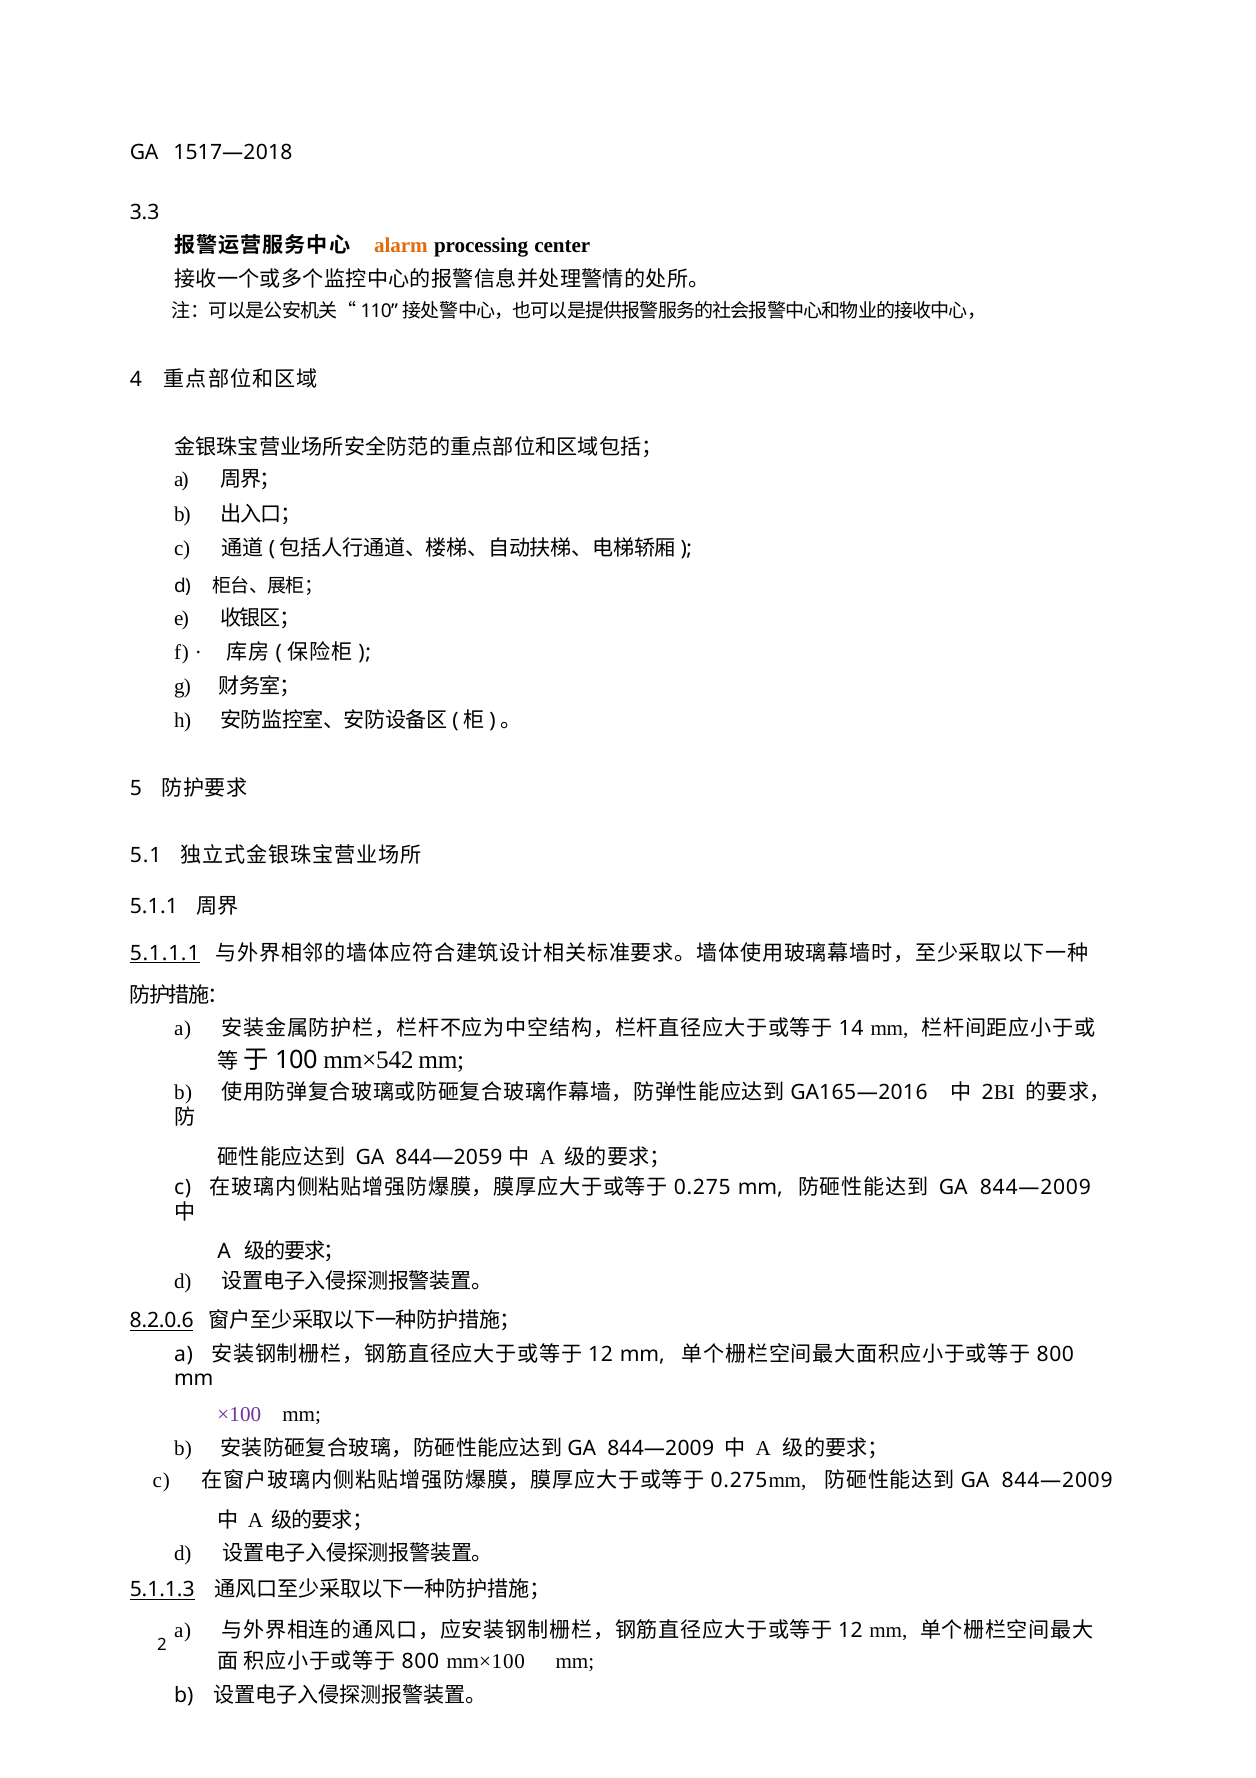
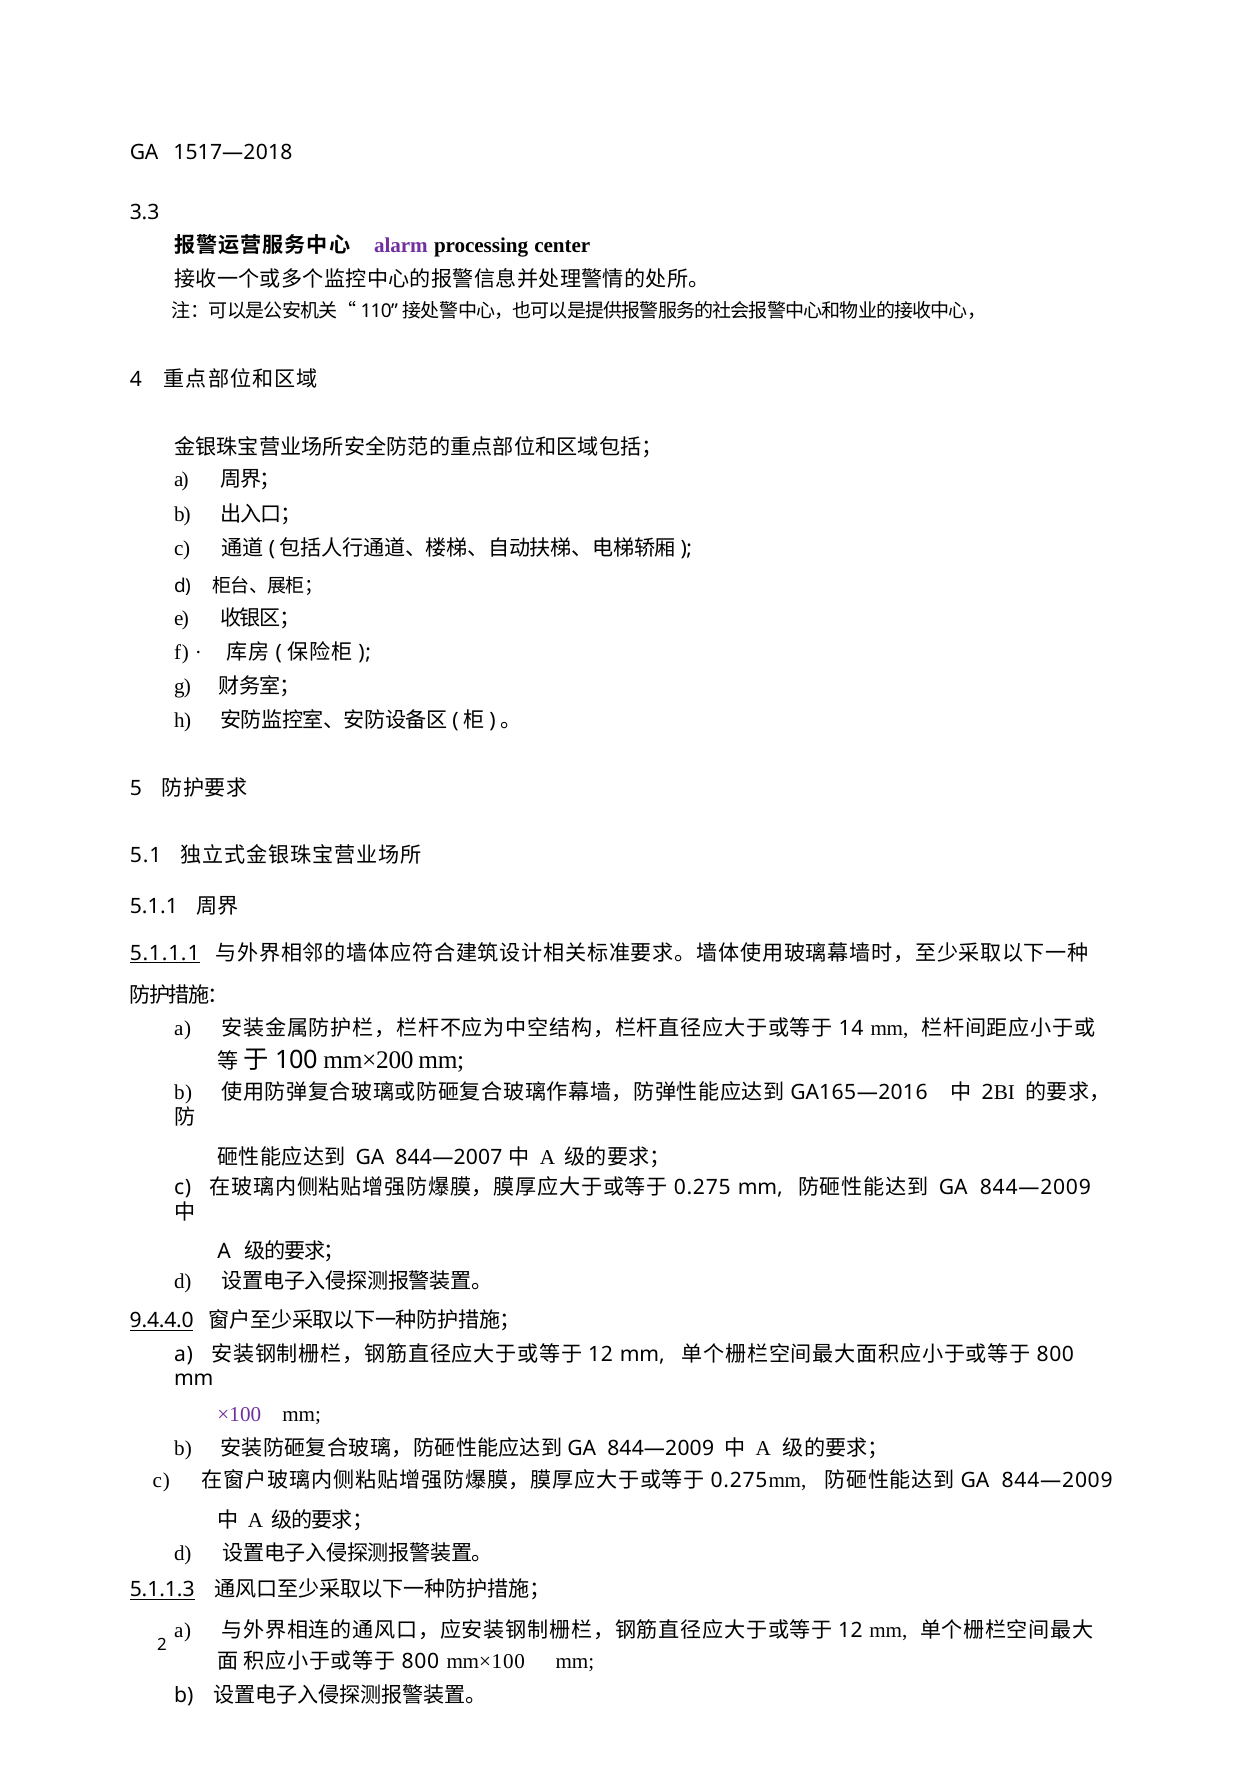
alarm colour: orange -> purple (401, 246)
mm×542: mm×542 -> mm×200 (369, 1060)
844—2059: 844—2059 -> 844—2007 (449, 1157)
8.2.0.6: 8.2.0.6 -> 9.4.4.0 (162, 1320)
